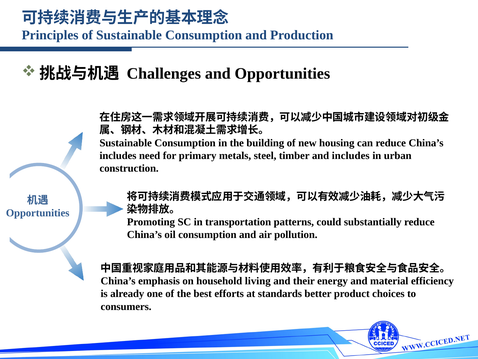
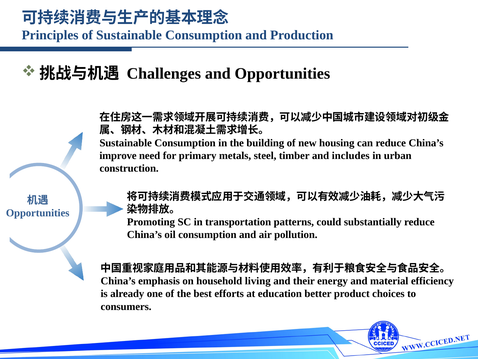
includes: includes -> improve (118, 155)
standards: standards -> education (280, 293)
